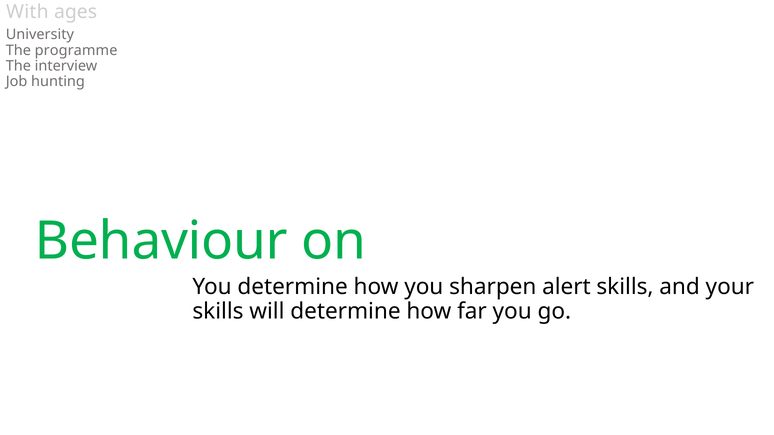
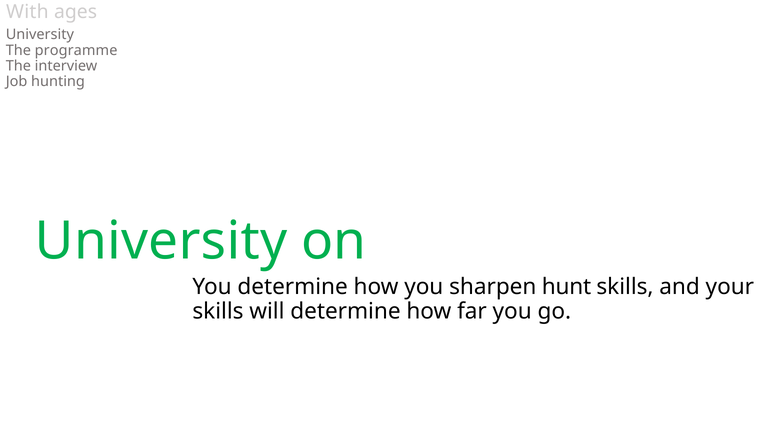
Behaviour: Behaviour -> University (161, 242)
alert: alert -> hunt (567, 287)
